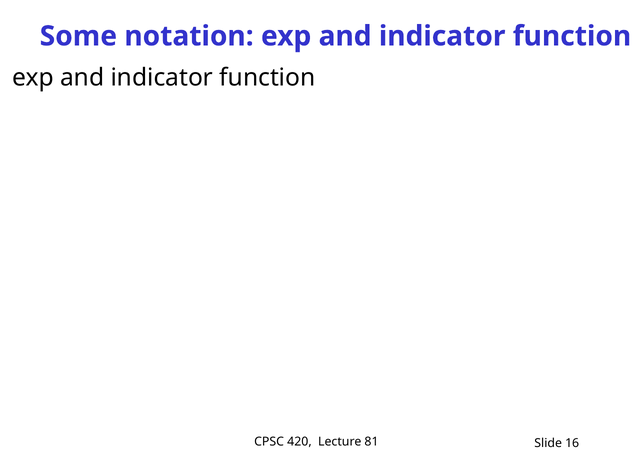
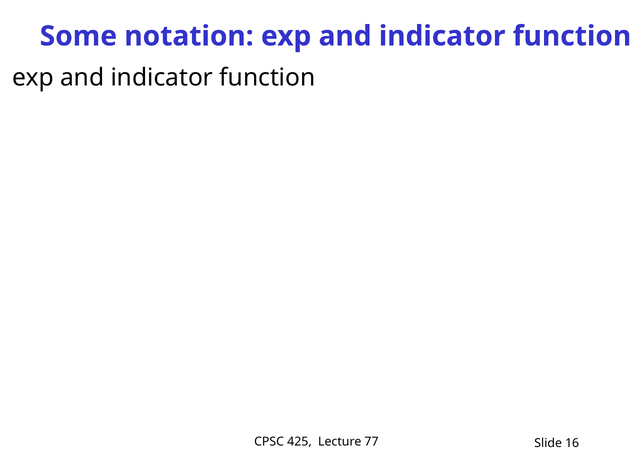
420: 420 -> 425 (299, 442)
81: 81 -> 77 (372, 442)
